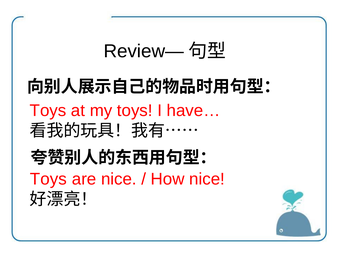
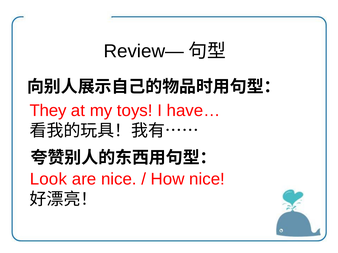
Toys: Toys -> They (48, 111)
Toys: Toys -> Look (48, 179)
